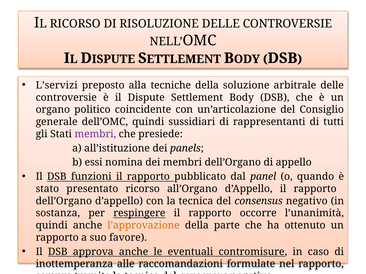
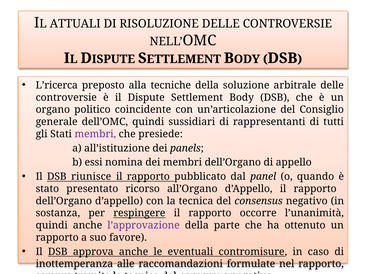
RICORSO: RICORSO -> ATTUALI (75, 24)
L’servizi: L’servizi -> L’ricerca (57, 85)
funzioni: funzioni -> riunisce (91, 177)
l’approvazione colour: orange -> purple (144, 226)
